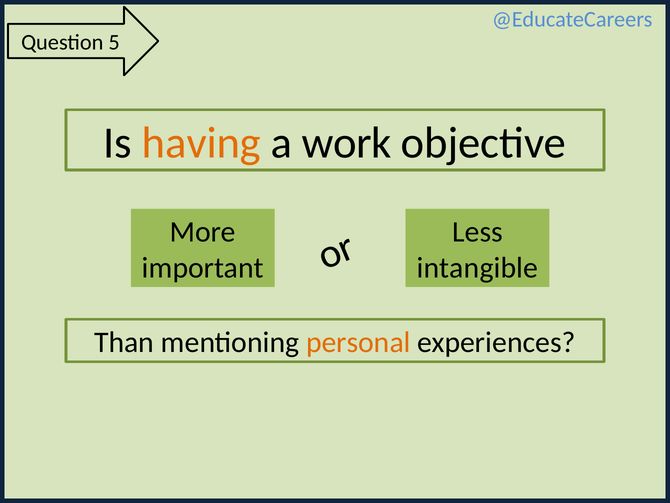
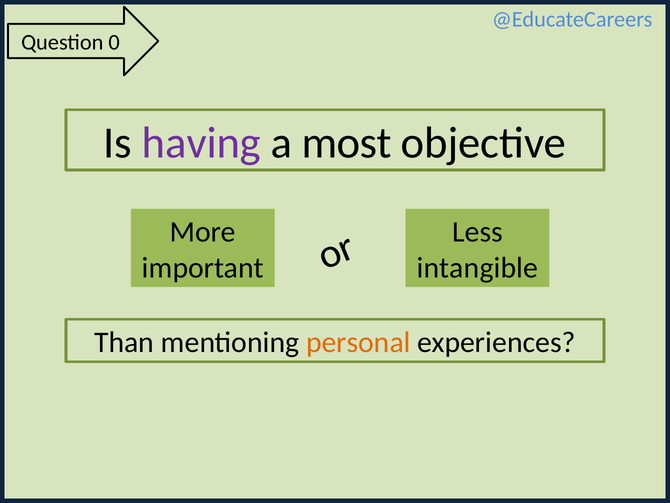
5: 5 -> 0 (114, 42)
having colour: orange -> purple (201, 143)
work: work -> most (347, 143)
